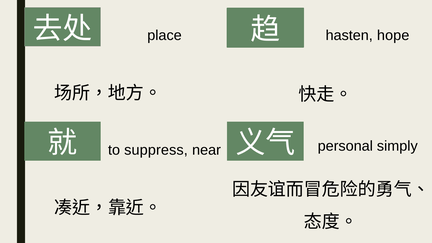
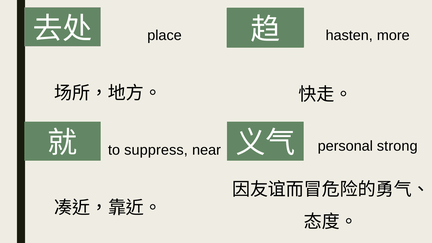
hope: hope -> more (393, 35)
simply: simply -> strong (397, 146)
